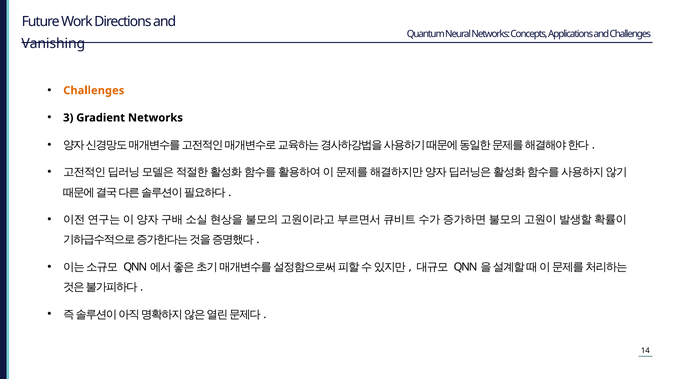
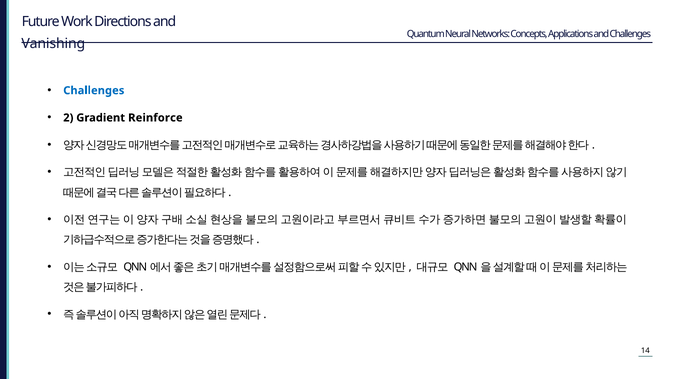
Challenges colour: orange -> blue (94, 91)
3: 3 -> 2 (68, 118)
Gradient Networks: Networks -> Reinforce (155, 118)
